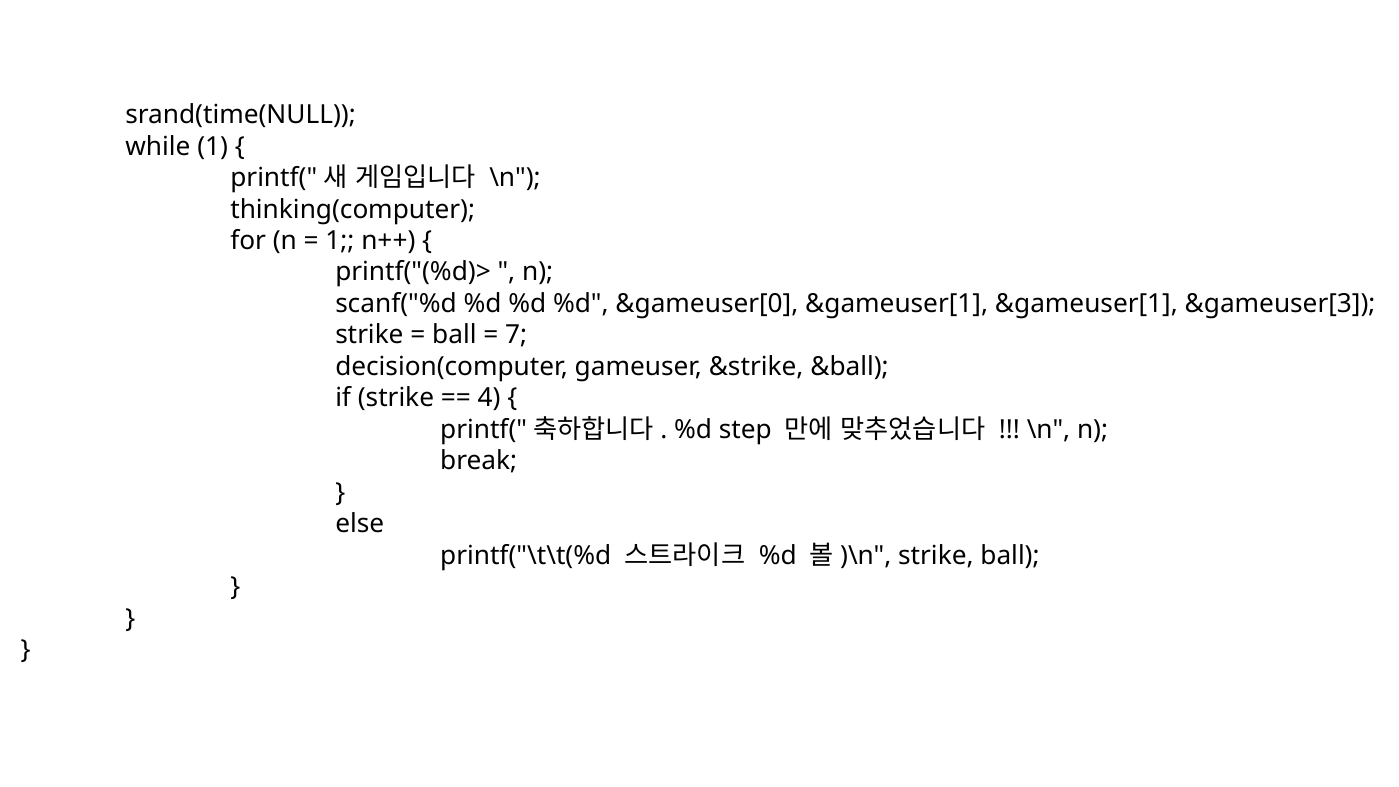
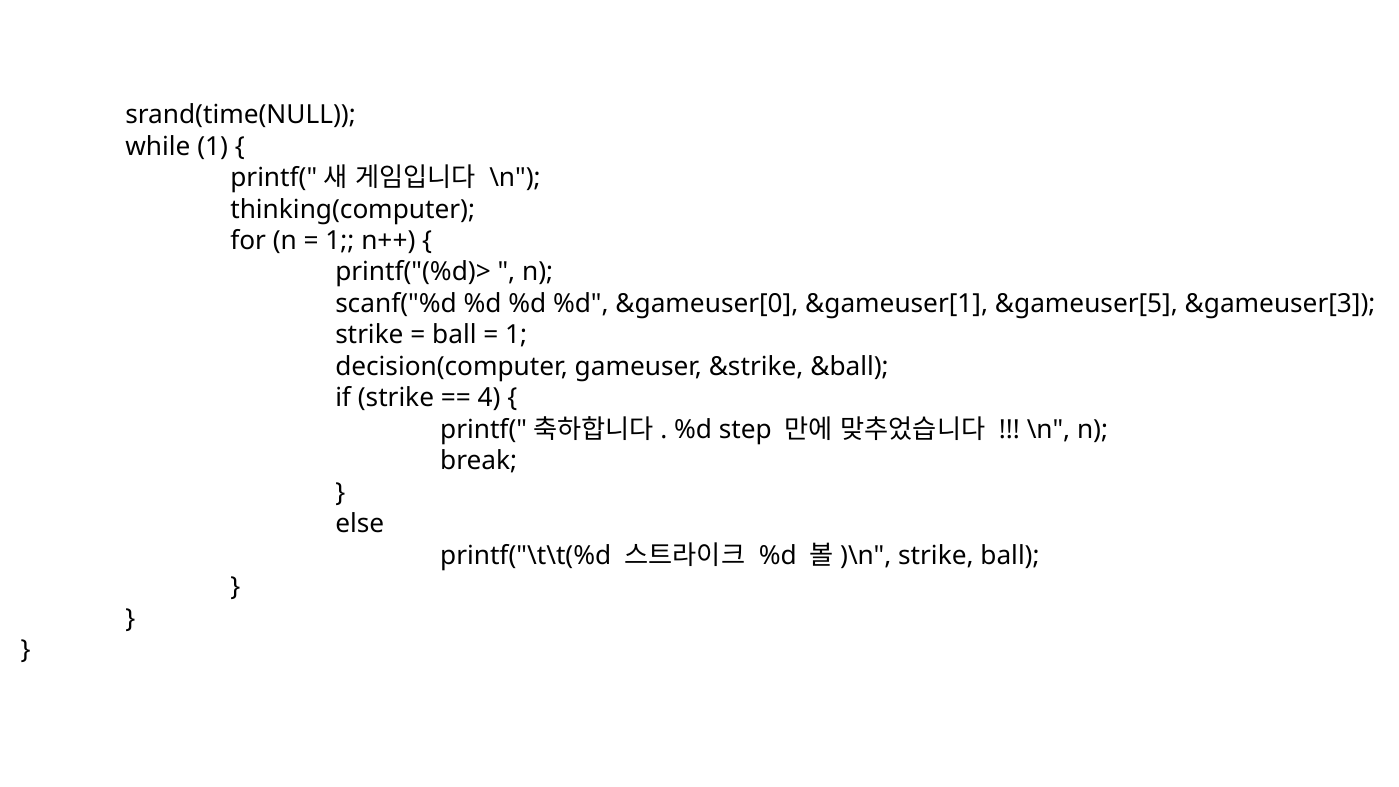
&gameuser[1 &gameuser[1: &gameuser[1 -> &gameuser[5 (1086, 304)
7: 7 -> 1 (516, 335)
